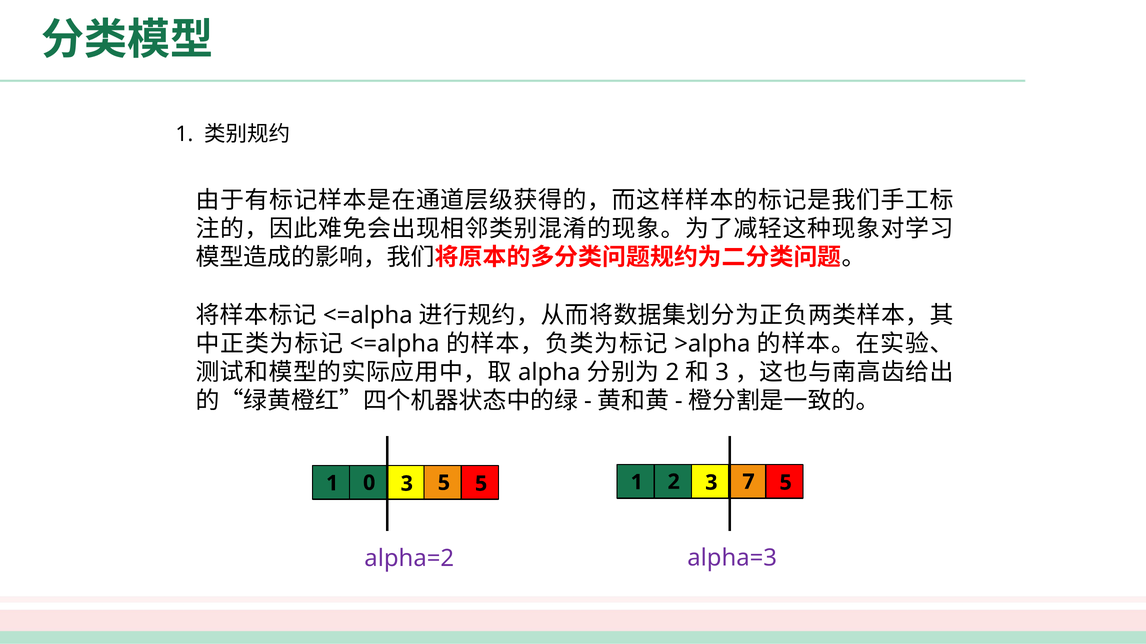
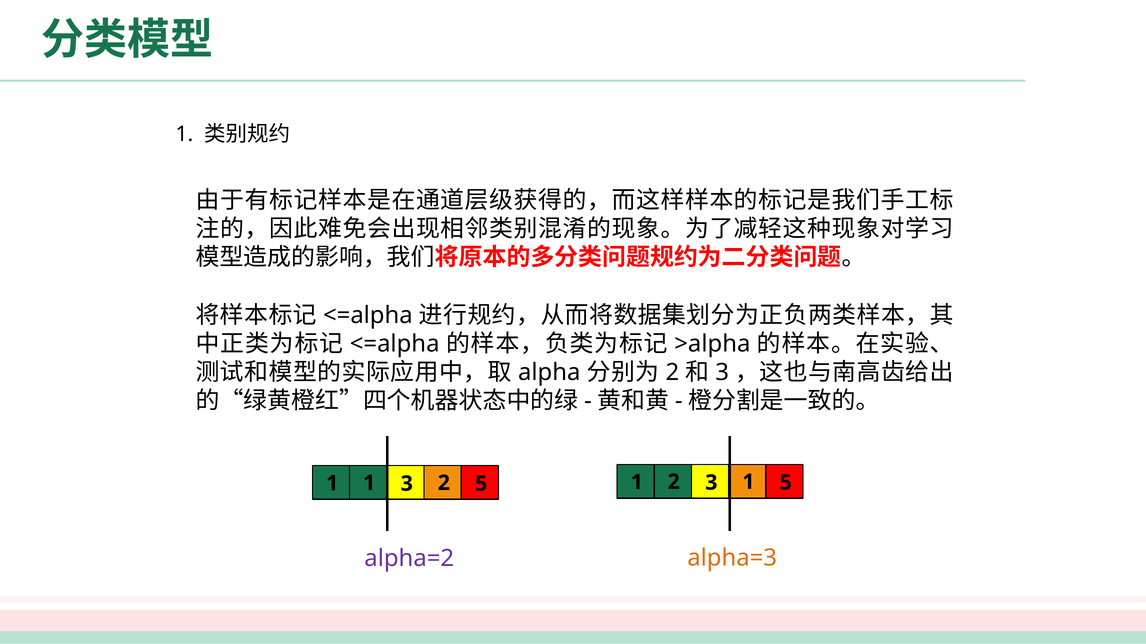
3 7: 7 -> 1 (748, 482)
1 0: 0 -> 1 (369, 483)
3 5: 5 -> 2 (444, 483)
alpha=3 colour: purple -> orange (732, 558)
